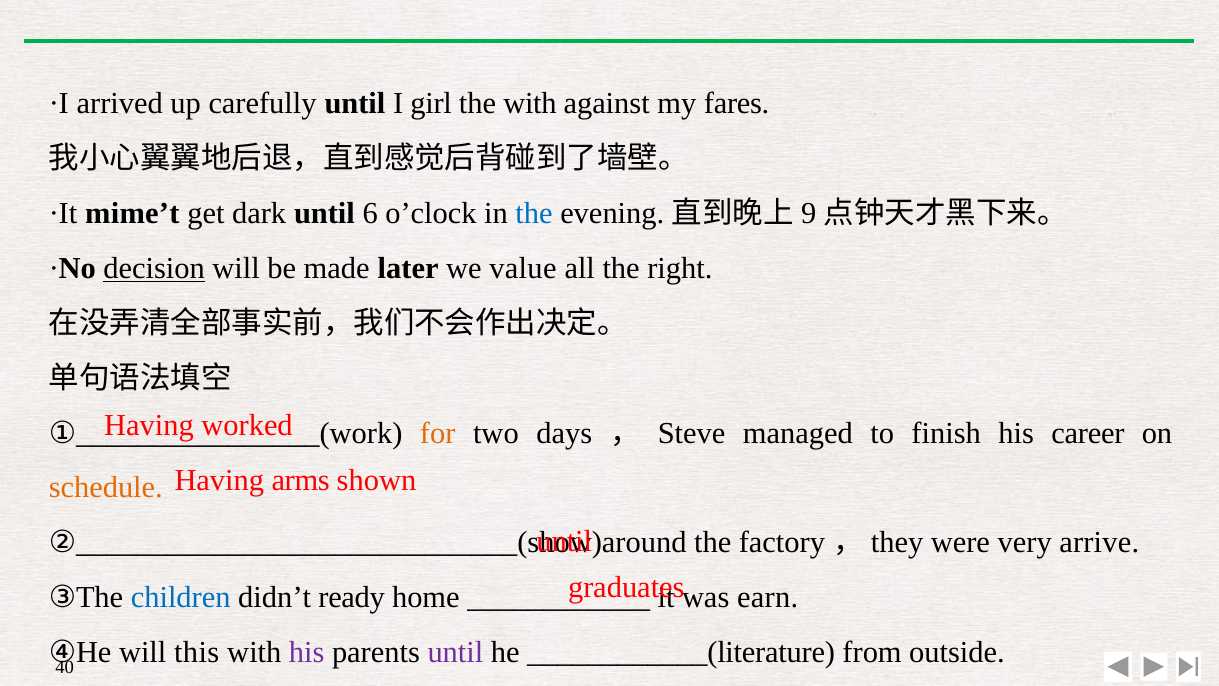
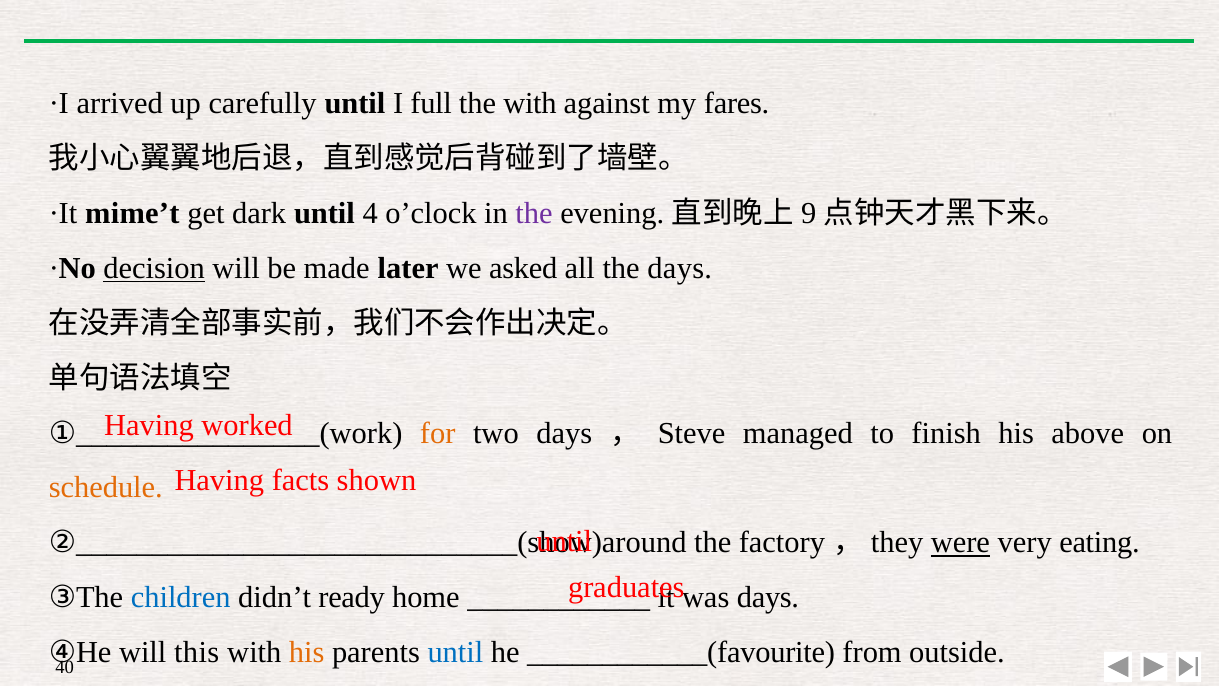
girl: girl -> full (431, 104)
6: 6 -> 4 (370, 213)
the colour: blue -> purple (534, 213)
value: value -> asked (523, 268)
the right: right -> days (680, 268)
career: career -> above (1088, 433)
arms: arms -> facts (301, 480)
were underline: none -> present (960, 543)
arrive: arrive -> eating (1099, 543)
was earn: earn -> days (768, 597)
his colour: purple -> orange (307, 652)
until colour: purple -> blue (455, 652)
____________(literature: ____________(literature -> ____________(favourite (681, 652)
